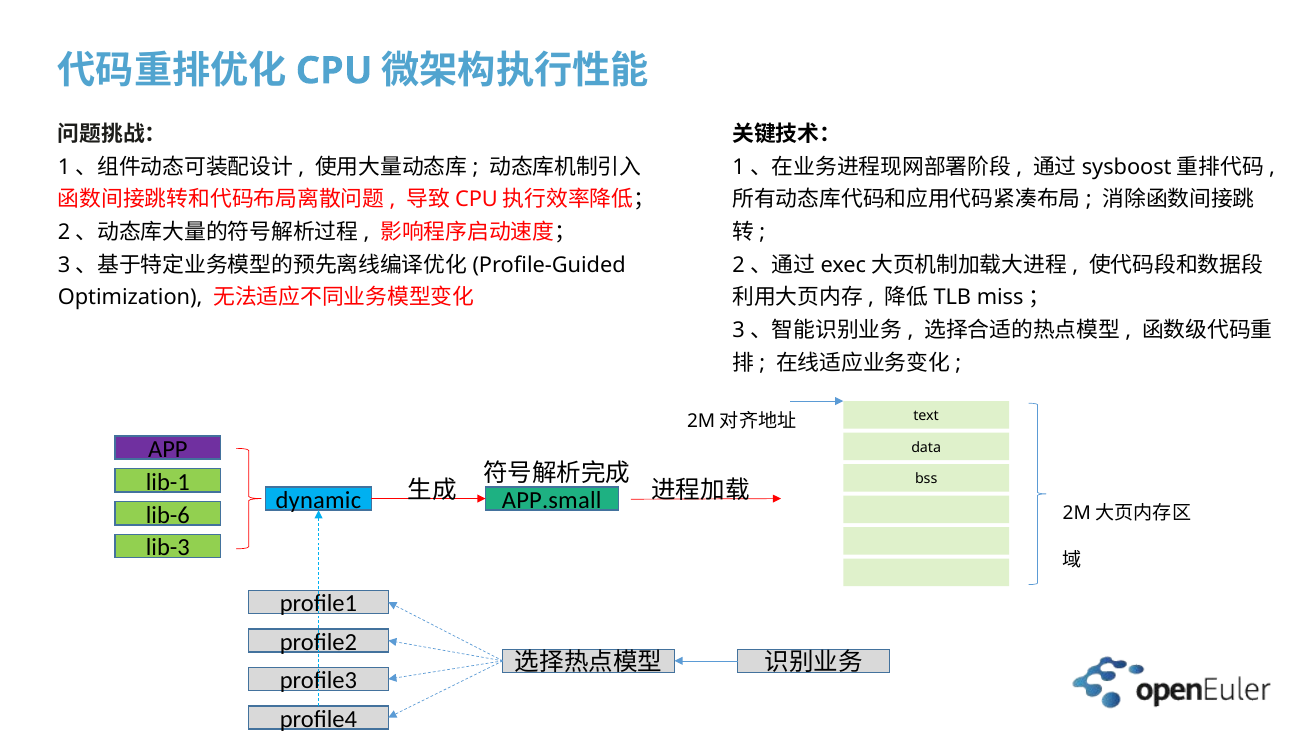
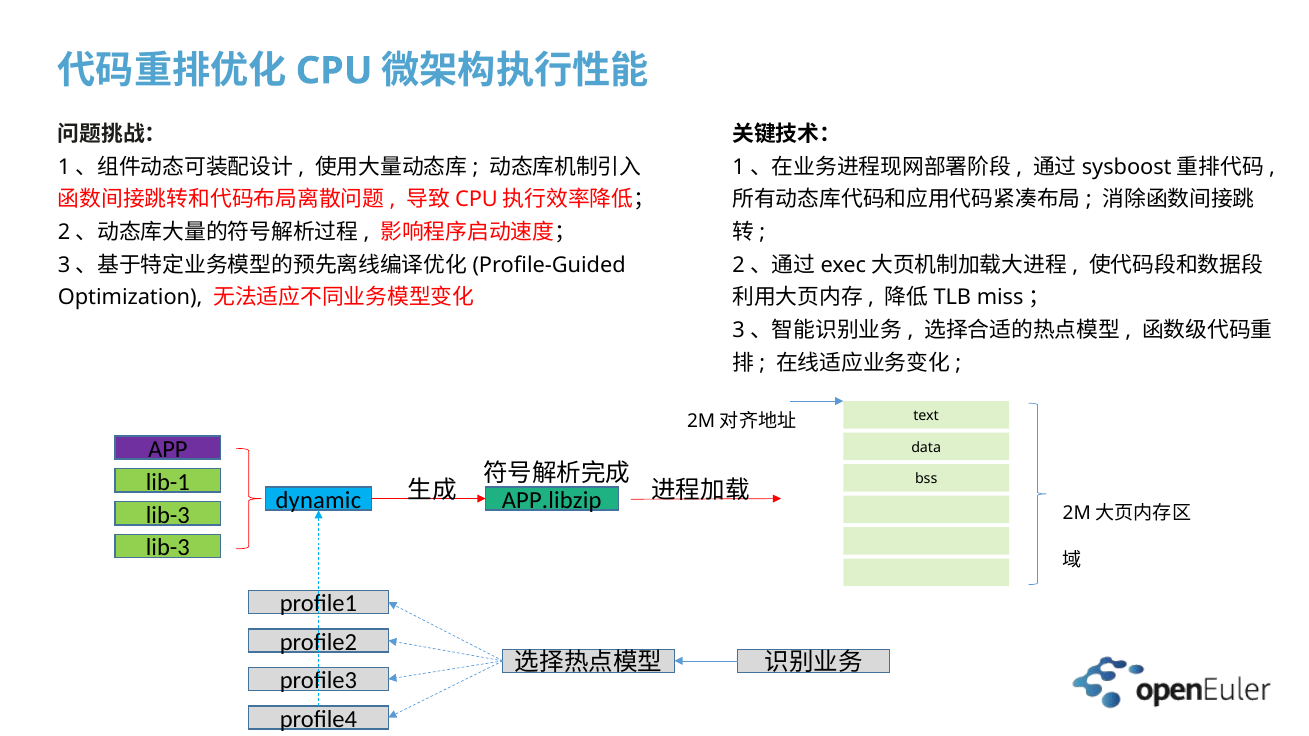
APP.small: APP.small -> APP.libzip (552, 500)
lib-6: lib-6 -> lib-3 (168, 515)
